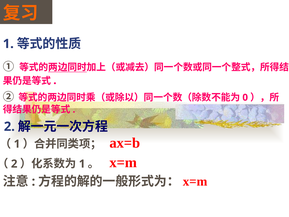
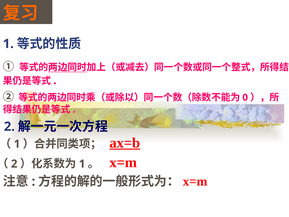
ax=b underline: none -> present (125, 143)
